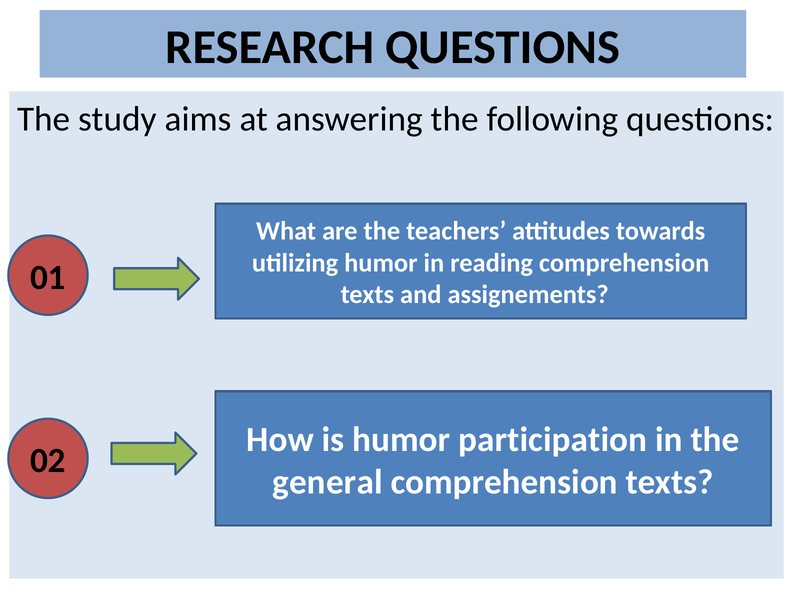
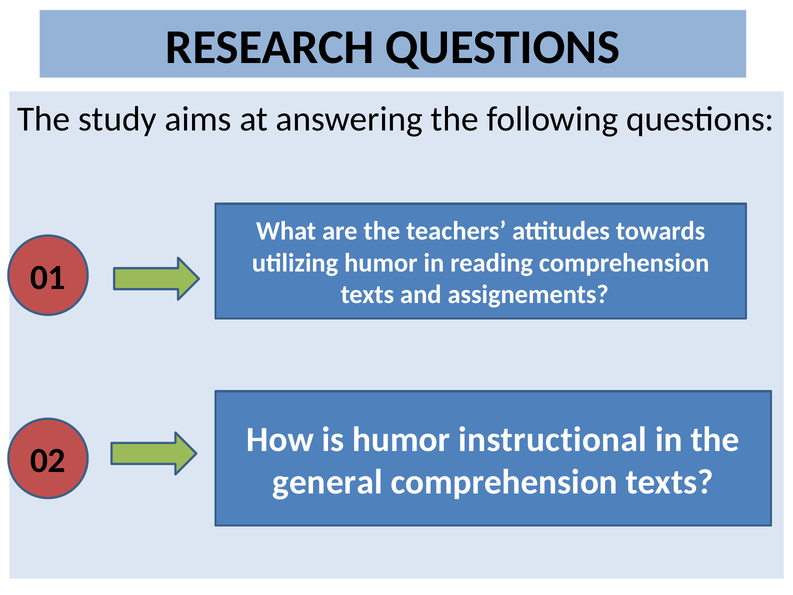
participation: participation -> instructional (553, 440)
